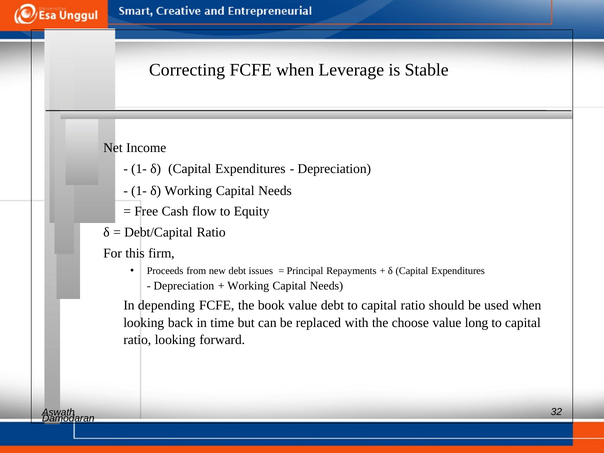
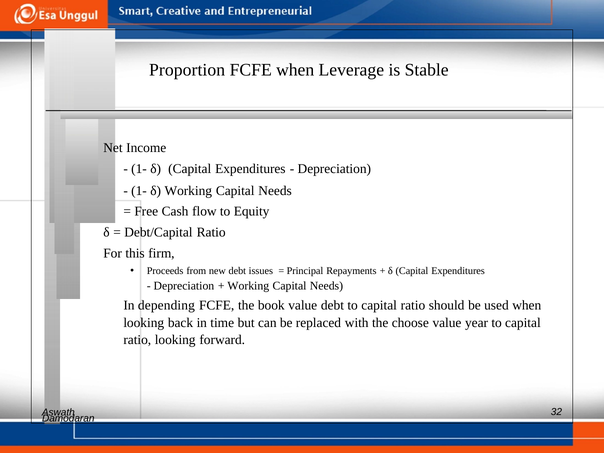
Correcting: Correcting -> Proportion (187, 70)
long: long -> year (477, 323)
